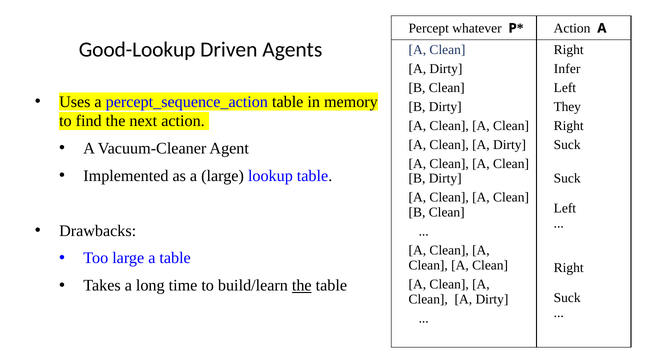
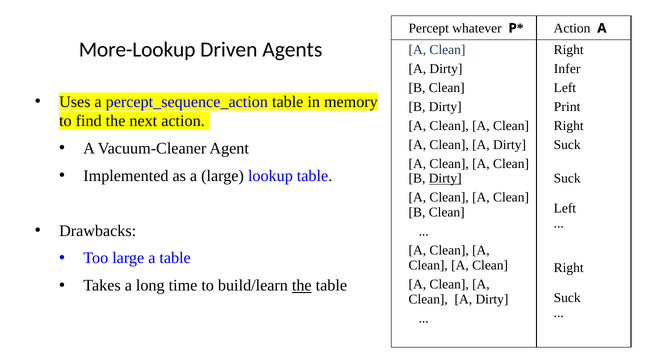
Good-Lookup: Good-Lookup -> More-Lookup (137, 50)
They: They -> Print (567, 107)
Dirty underline: none -> present (445, 179)
